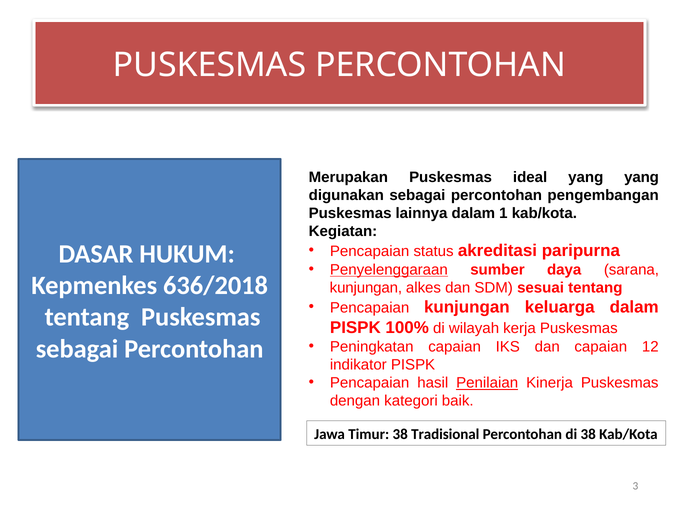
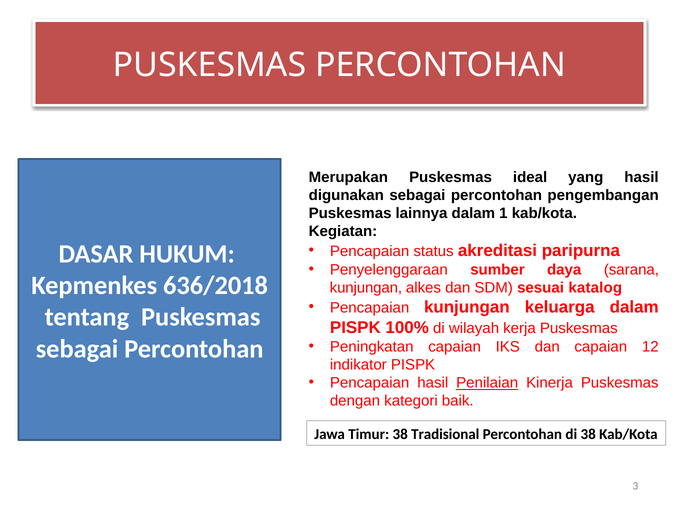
yang yang: yang -> hasil (642, 177)
Penyelenggaraan underline: present -> none (389, 270)
sesuai tentang: tentang -> katalog (595, 288)
